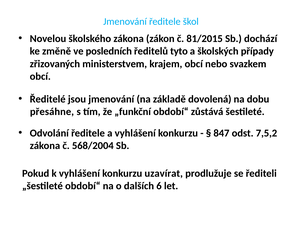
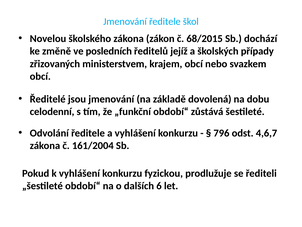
81/2015: 81/2015 -> 68/2015 (205, 39)
tyto: tyto -> jejíž (179, 51)
přesáhne: přesáhne -> celodenní (52, 111)
847: 847 -> 796 (221, 133)
7,5,2: 7,5,2 -> 4,6,7 (267, 133)
568/2004: 568/2004 -> 161/2004 (93, 145)
uzavírat: uzavírat -> fyzickou (164, 173)
